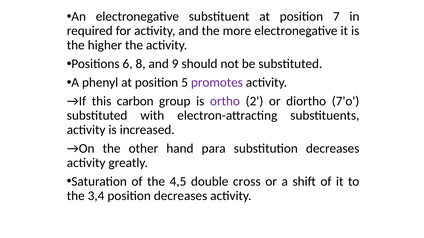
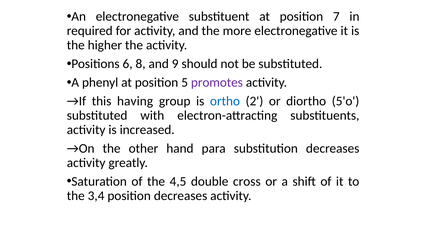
carbon: carbon -> having (135, 101)
ortho colour: purple -> blue (225, 101)
7'o: 7'o -> 5'o (346, 101)
